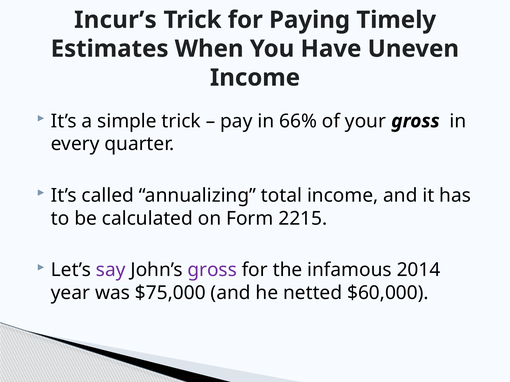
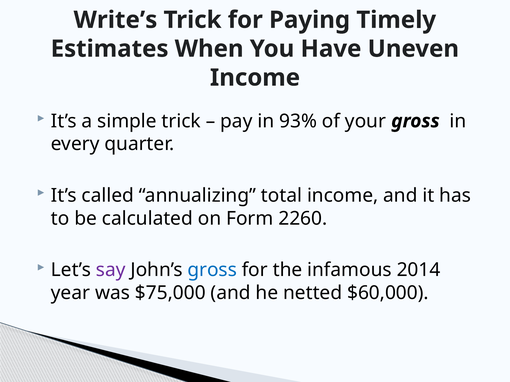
Incur’s: Incur’s -> Write’s (115, 20)
66%: 66% -> 93% (298, 121)
2215: 2215 -> 2260 (303, 219)
gross colour: purple -> blue (212, 270)
